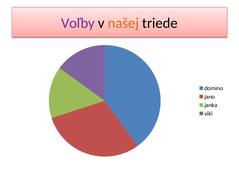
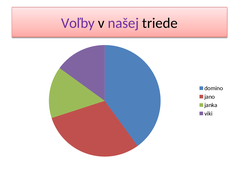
našej colour: orange -> purple (123, 23)
